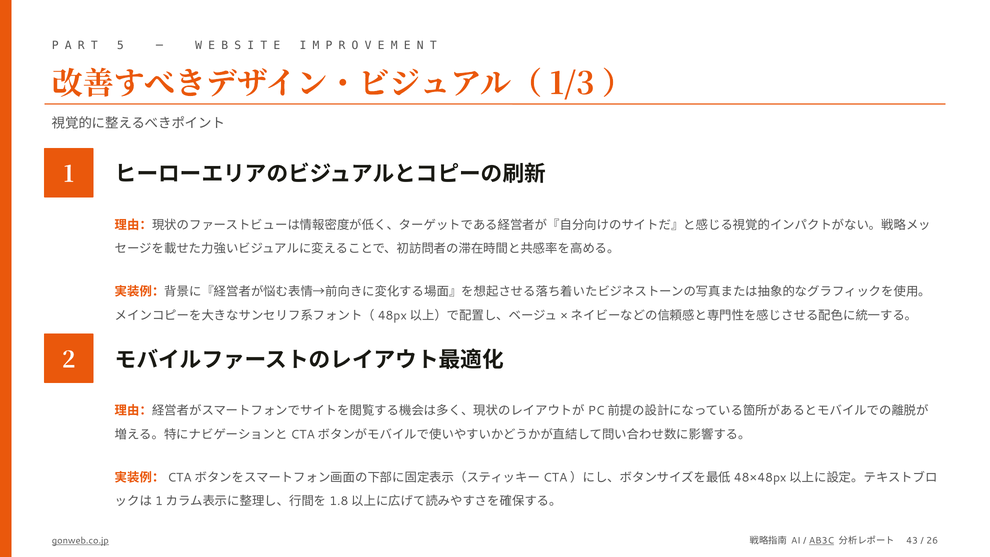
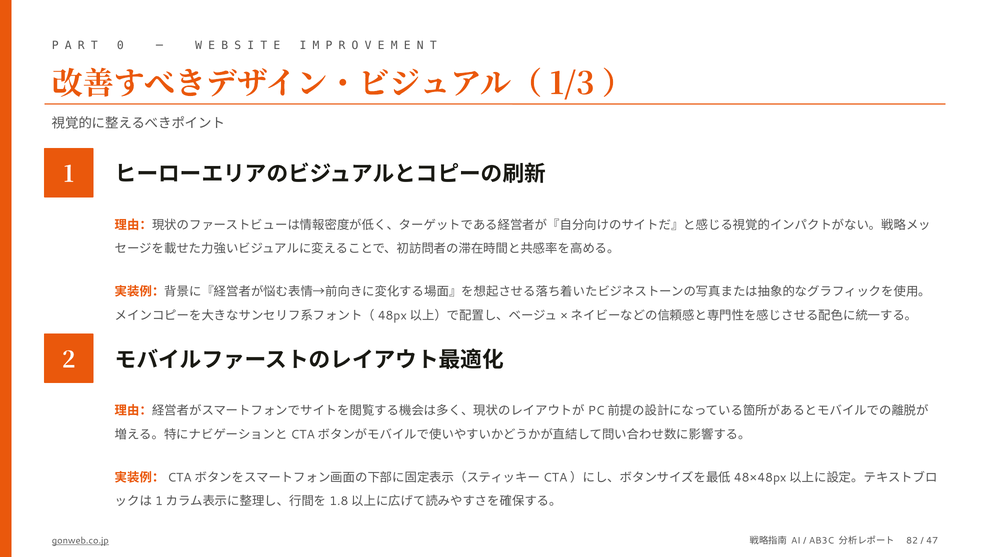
5: 5 -> 0 (120, 45)
AB3C underline: present -> none (822, 541)
43: 43 -> 82 (912, 541)
26: 26 -> 47 (932, 541)
